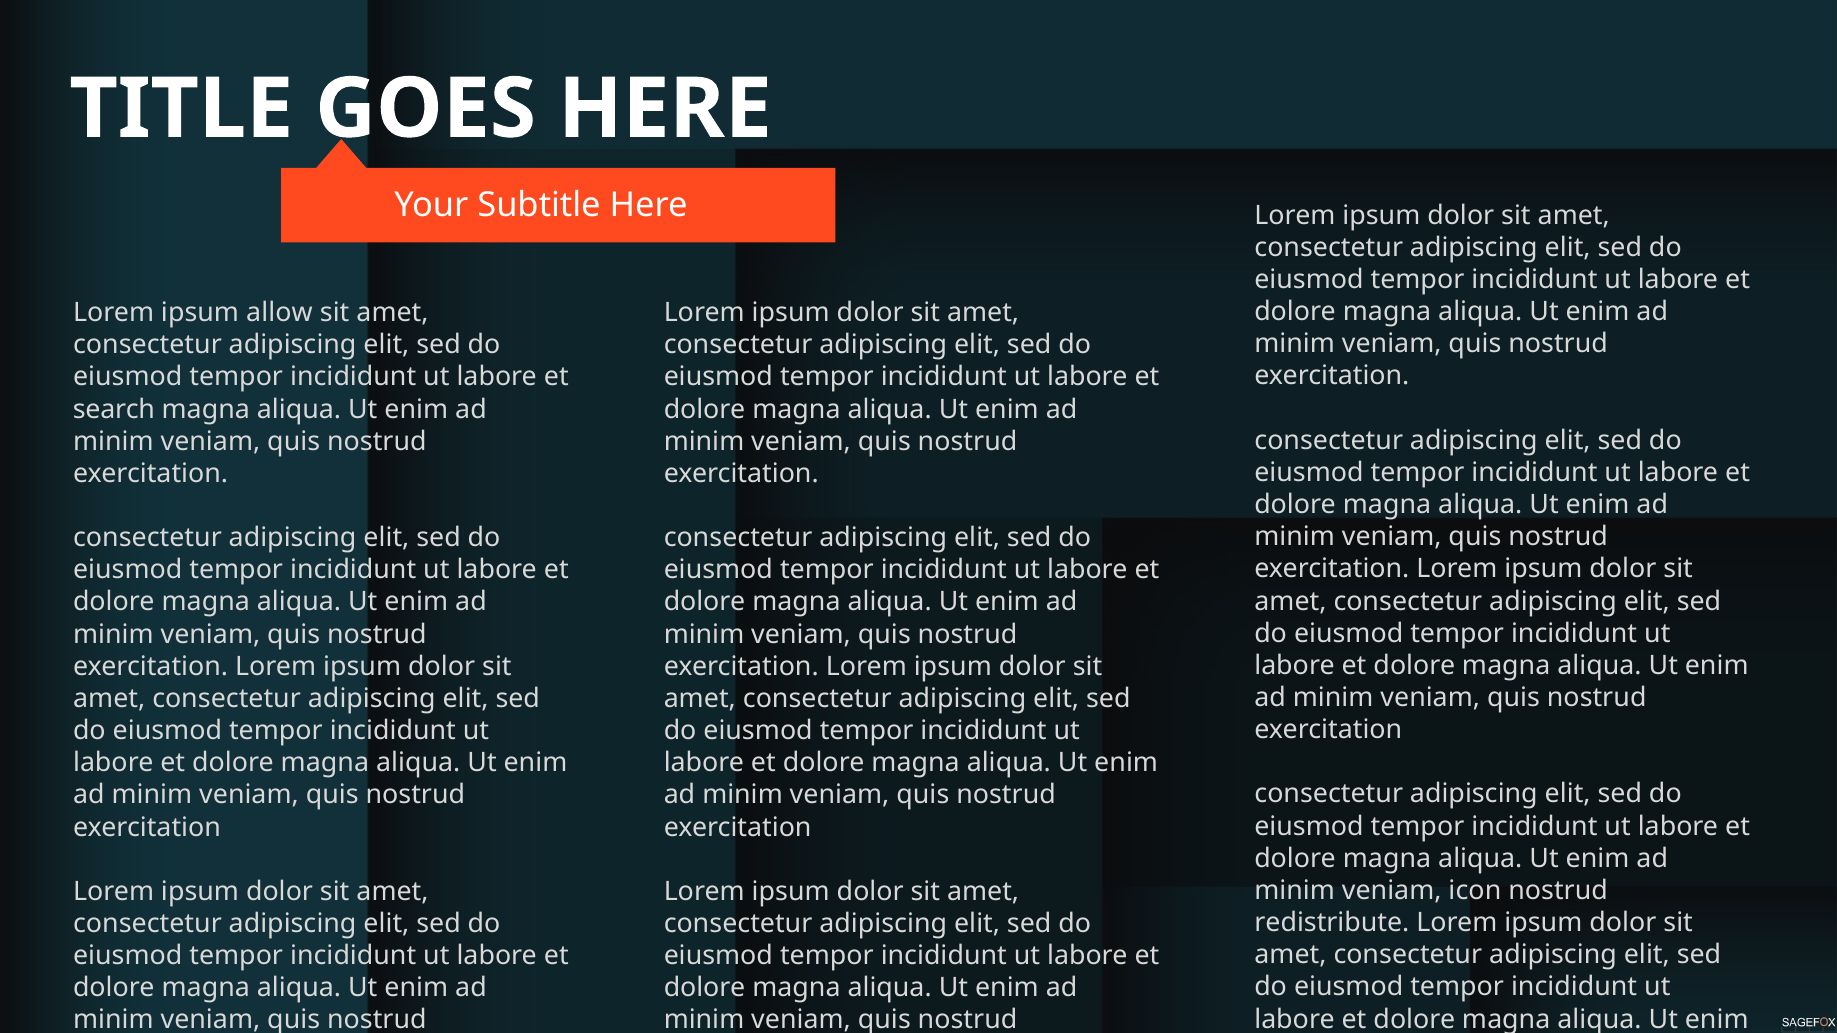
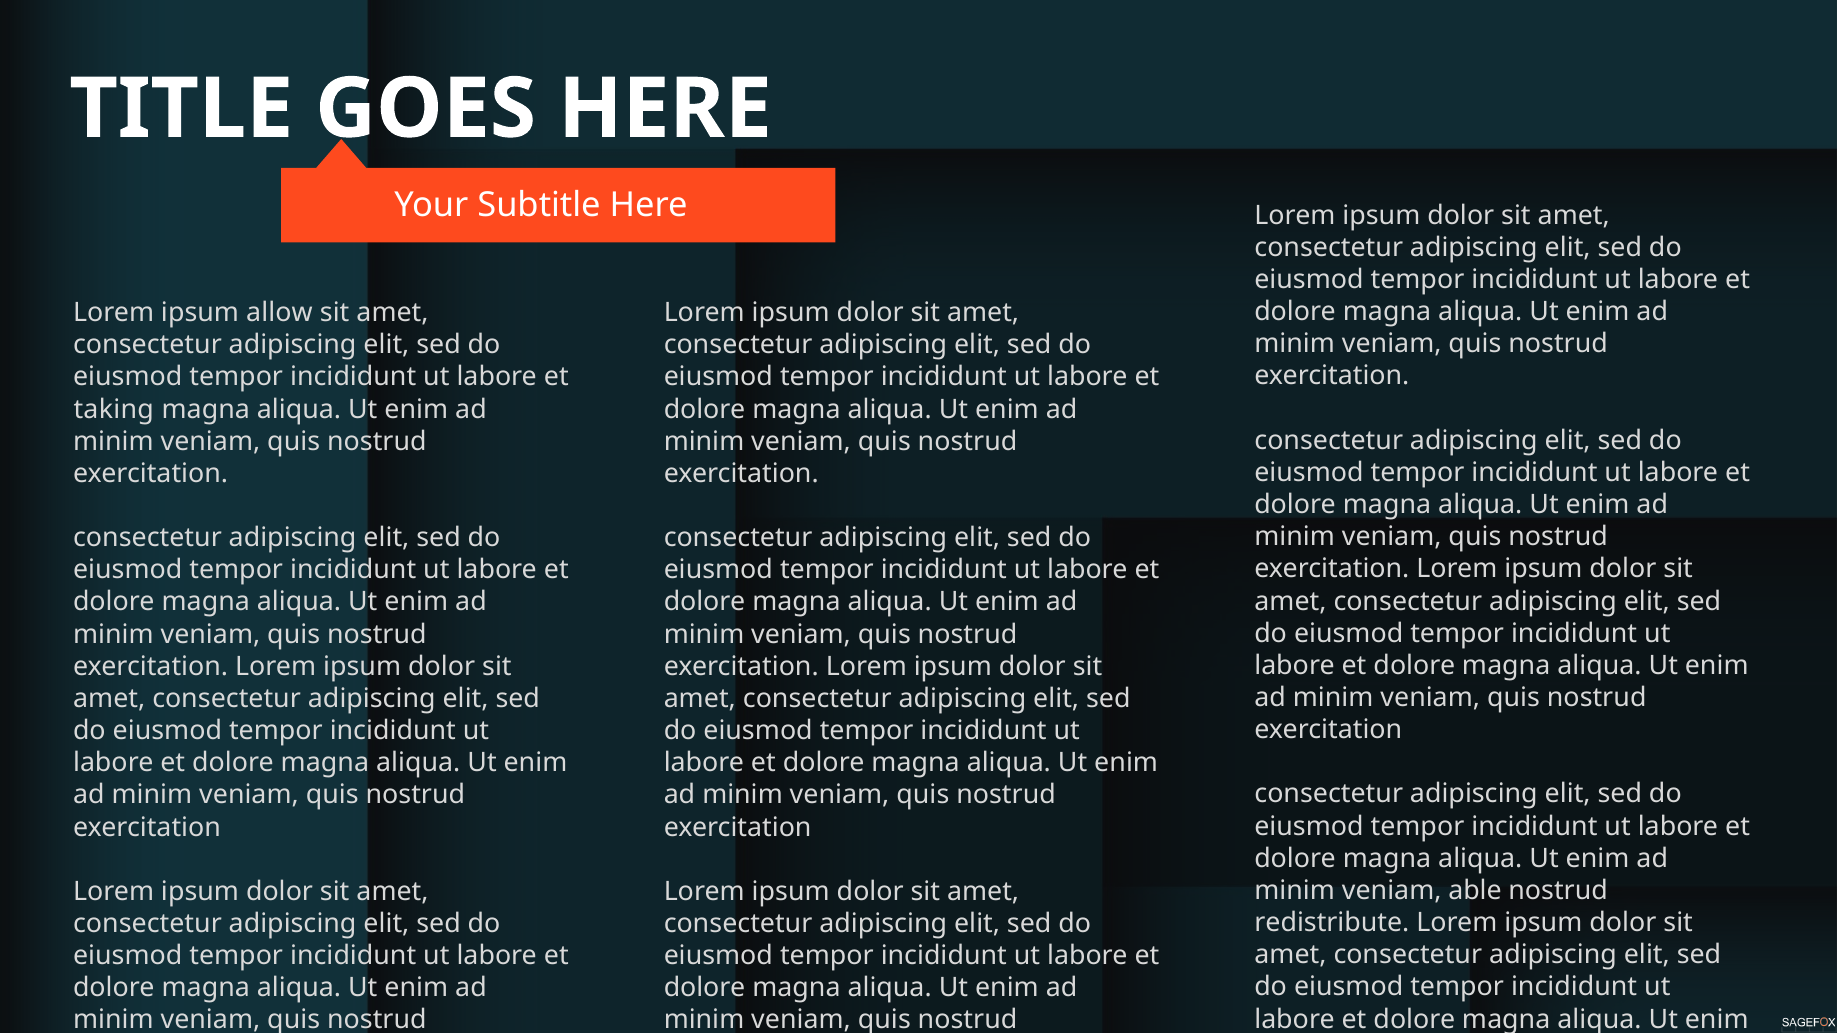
search: search -> taking (114, 409)
icon: icon -> able (1475, 891)
